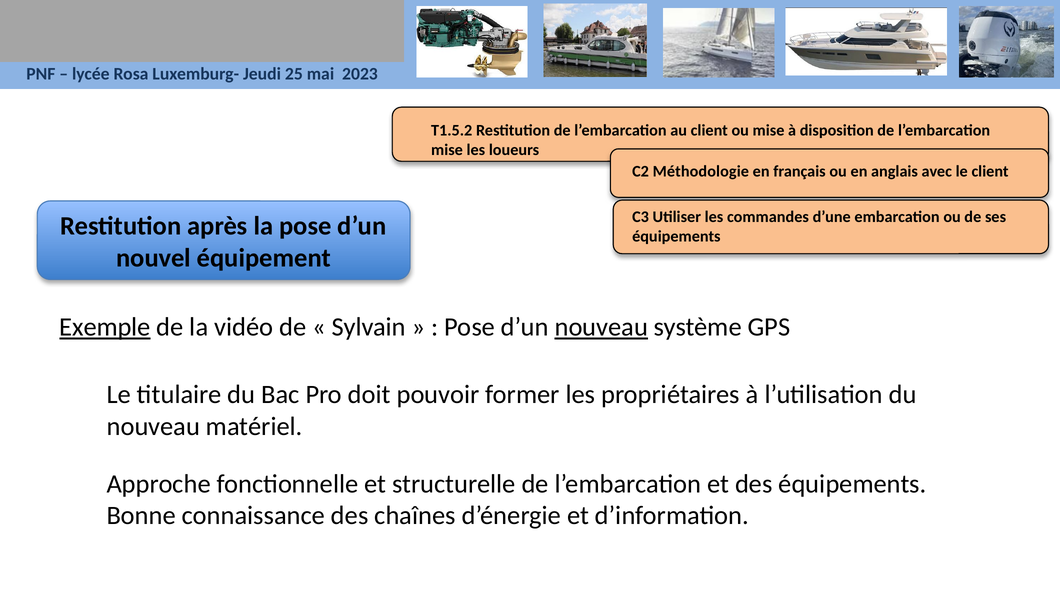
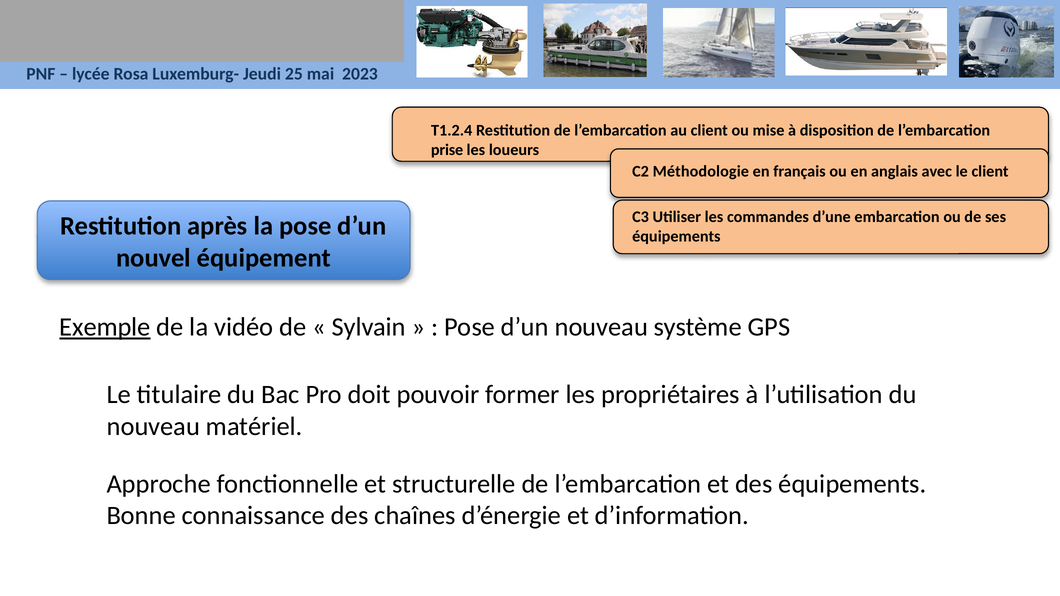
T1.5.2: T1.5.2 -> T1.2.4 (452, 130)
mise: mise -> prise (447, 150)
nouveau underline: present -> none (601, 327)
